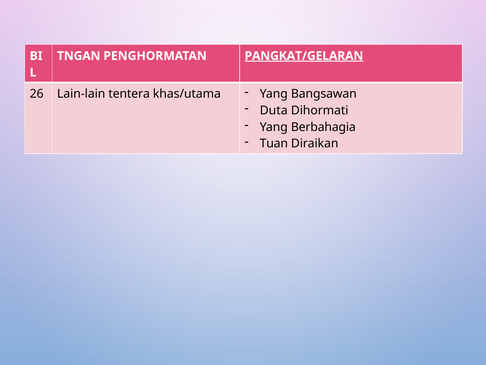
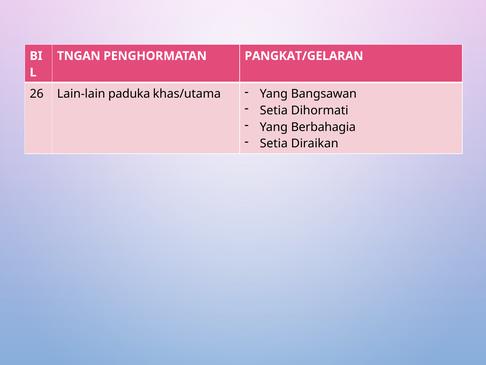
PANGKAT/GELARAN underline: present -> none (304, 56)
tentera: tentera -> paduka (129, 94)
Duta: Duta -> Setia (274, 110)
Tuan: Tuan -> Setia (274, 143)
